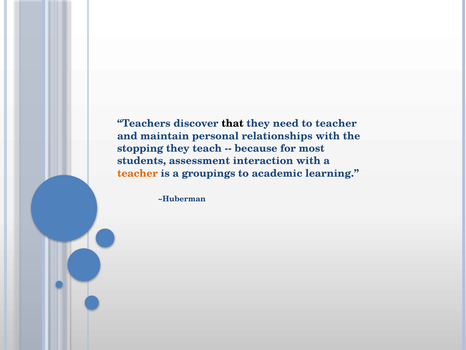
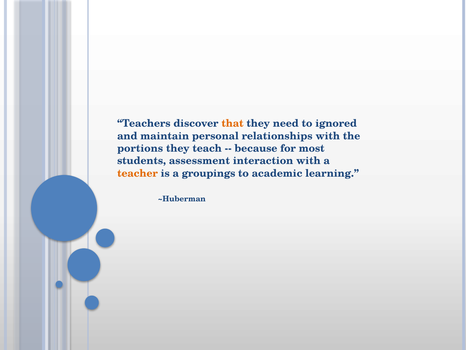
that colour: black -> orange (232, 123)
to teacher: teacher -> ignored (336, 123)
stopping: stopping -> portions (140, 148)
